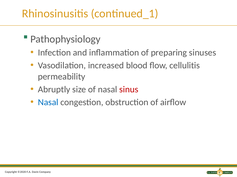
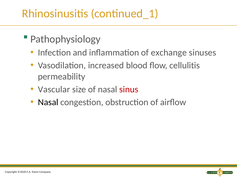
preparing: preparing -> exchange (169, 53)
Abruptly: Abruptly -> Vascular (54, 90)
Nasal colour: blue -> black (48, 103)
